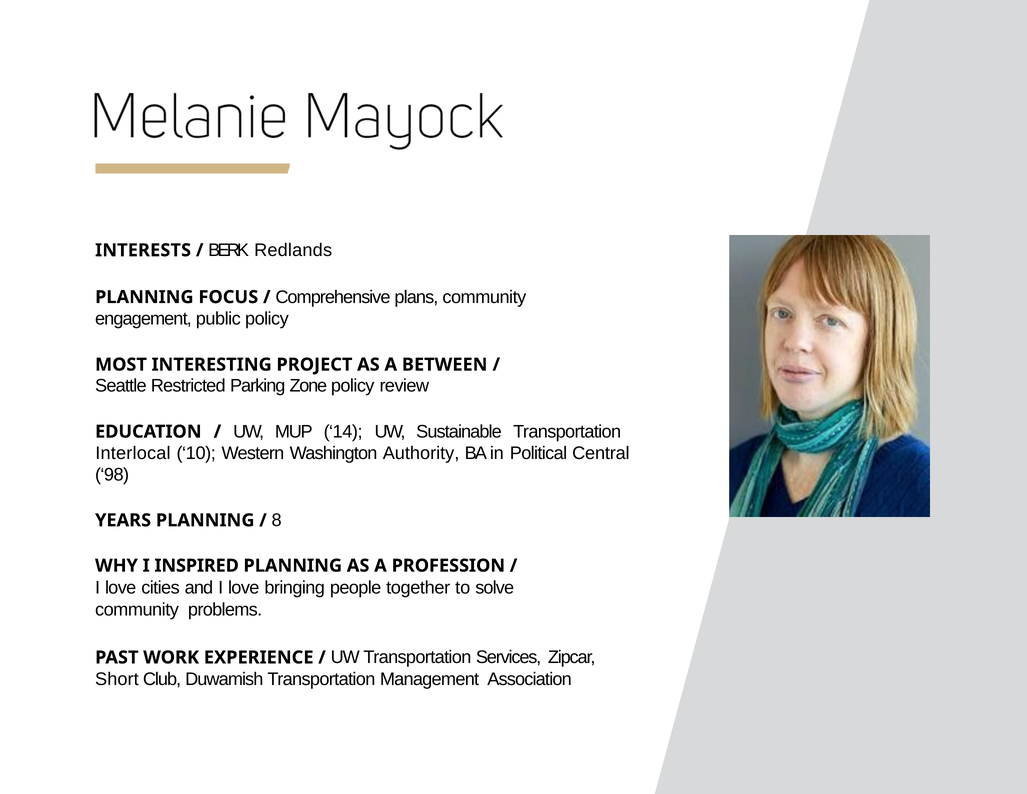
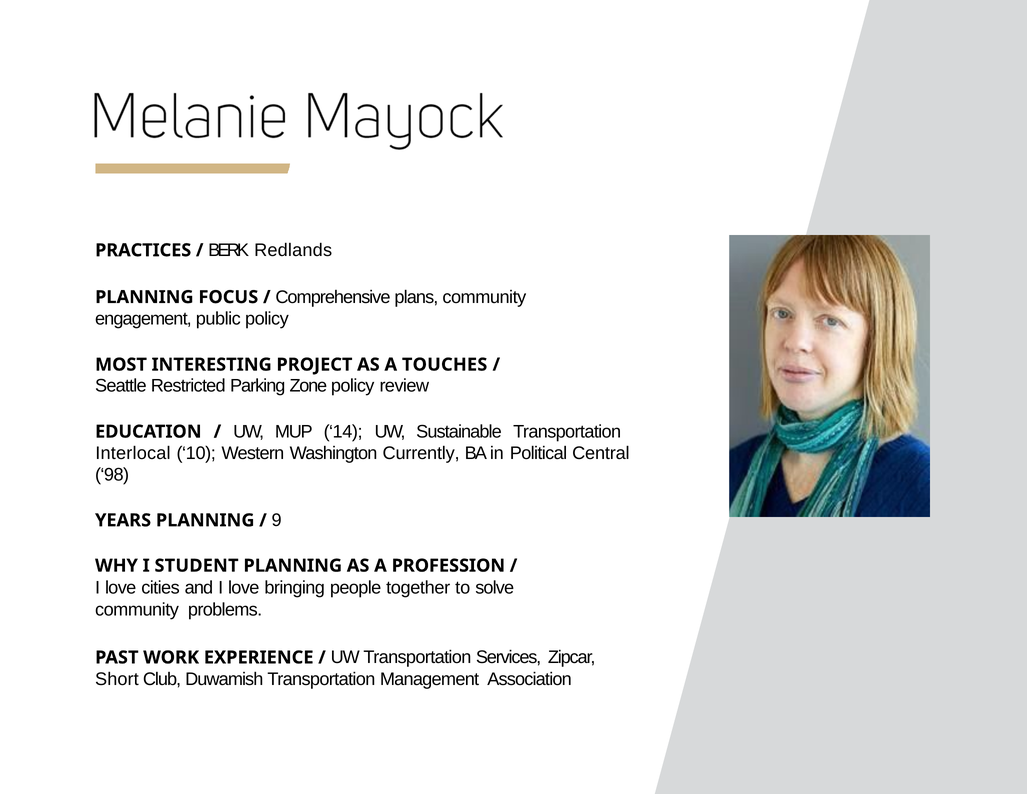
INTERESTS: INTERESTS -> PRACTICES (143, 250)
BETWEEN: BETWEEN -> TOUCHES (445, 364)
Authority: Authority -> Currently (421, 453)
8: 8 -> 9 (277, 520)
INSPIRED: INSPIRED -> STUDENT (197, 565)
